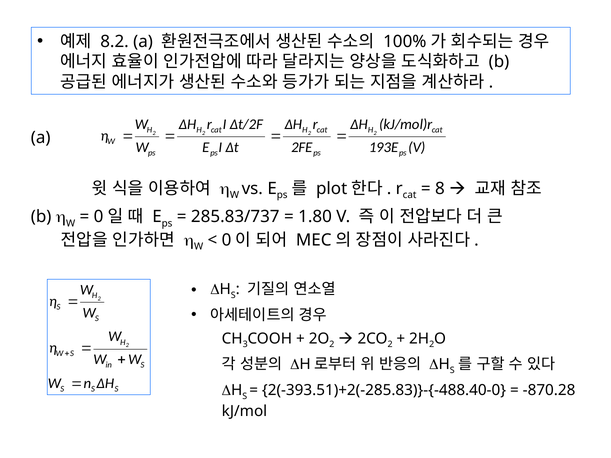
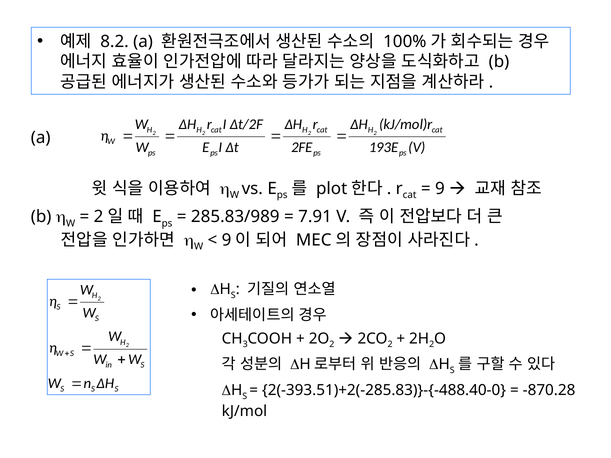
8: 8 -> 9 (440, 189)
0: 0 -> 2 (99, 217)
285.83/737: 285.83/737 -> 285.83/989 (235, 217)
1.80: 1.80 -> 7.91 (315, 217)
0: 0 -> 9 (227, 240)
